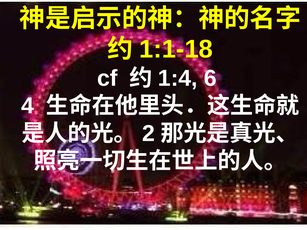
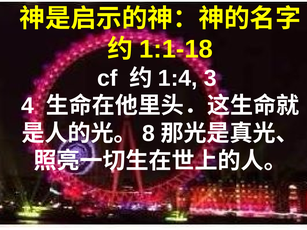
6: 6 -> 3 (210, 78)
2: 2 -> 8 (149, 134)
